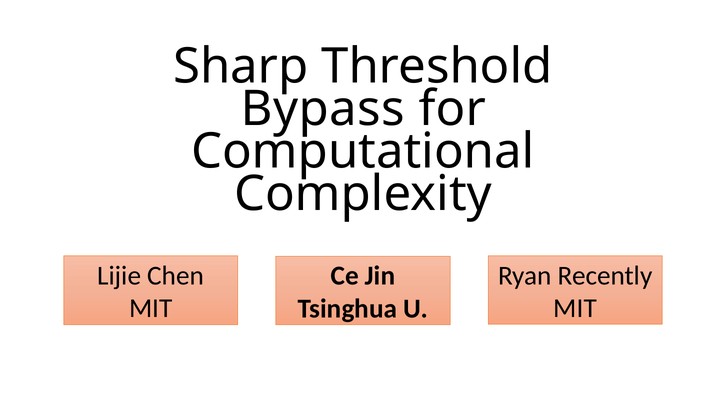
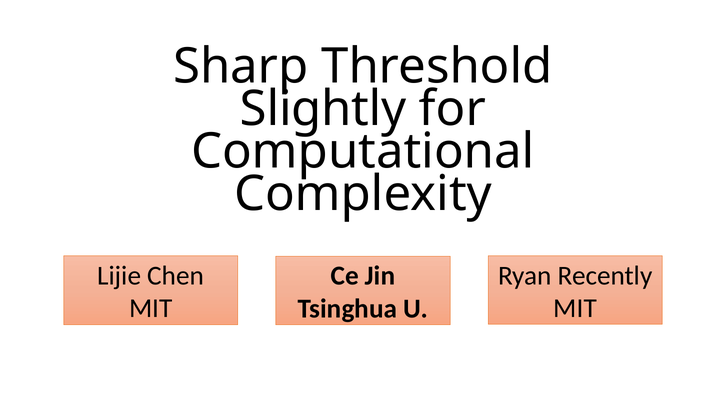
Bypass: Bypass -> Slightly (323, 109)
